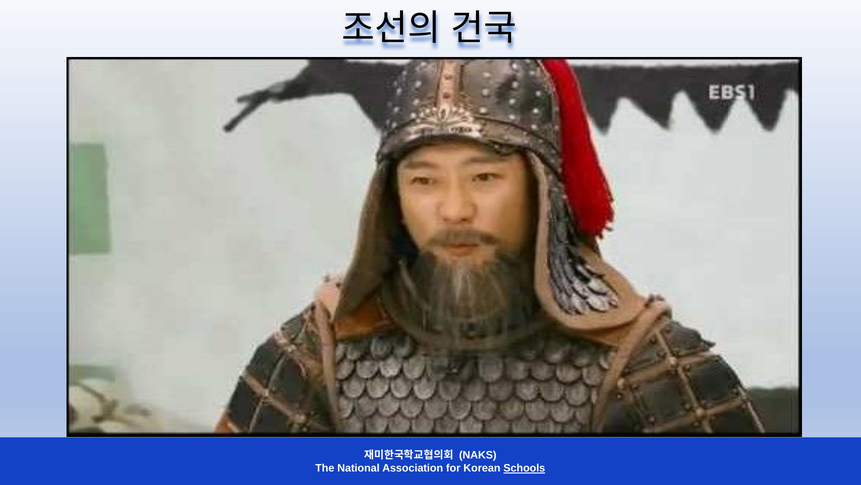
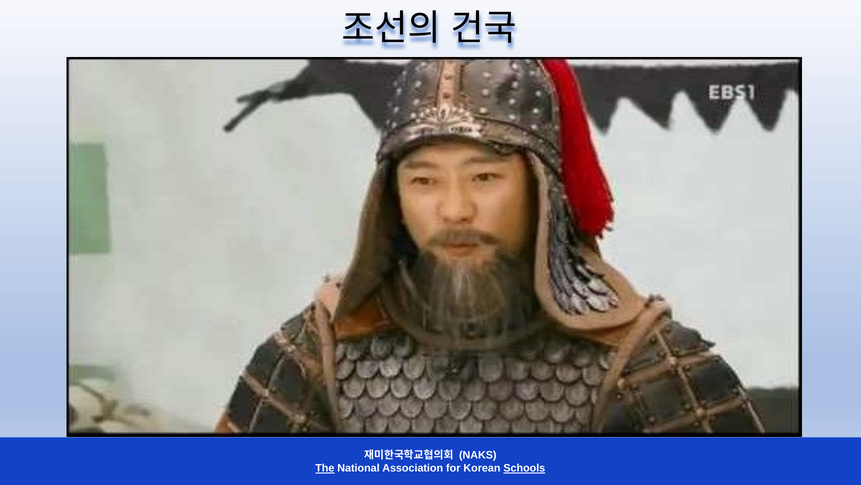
The underline: none -> present (325, 468)
